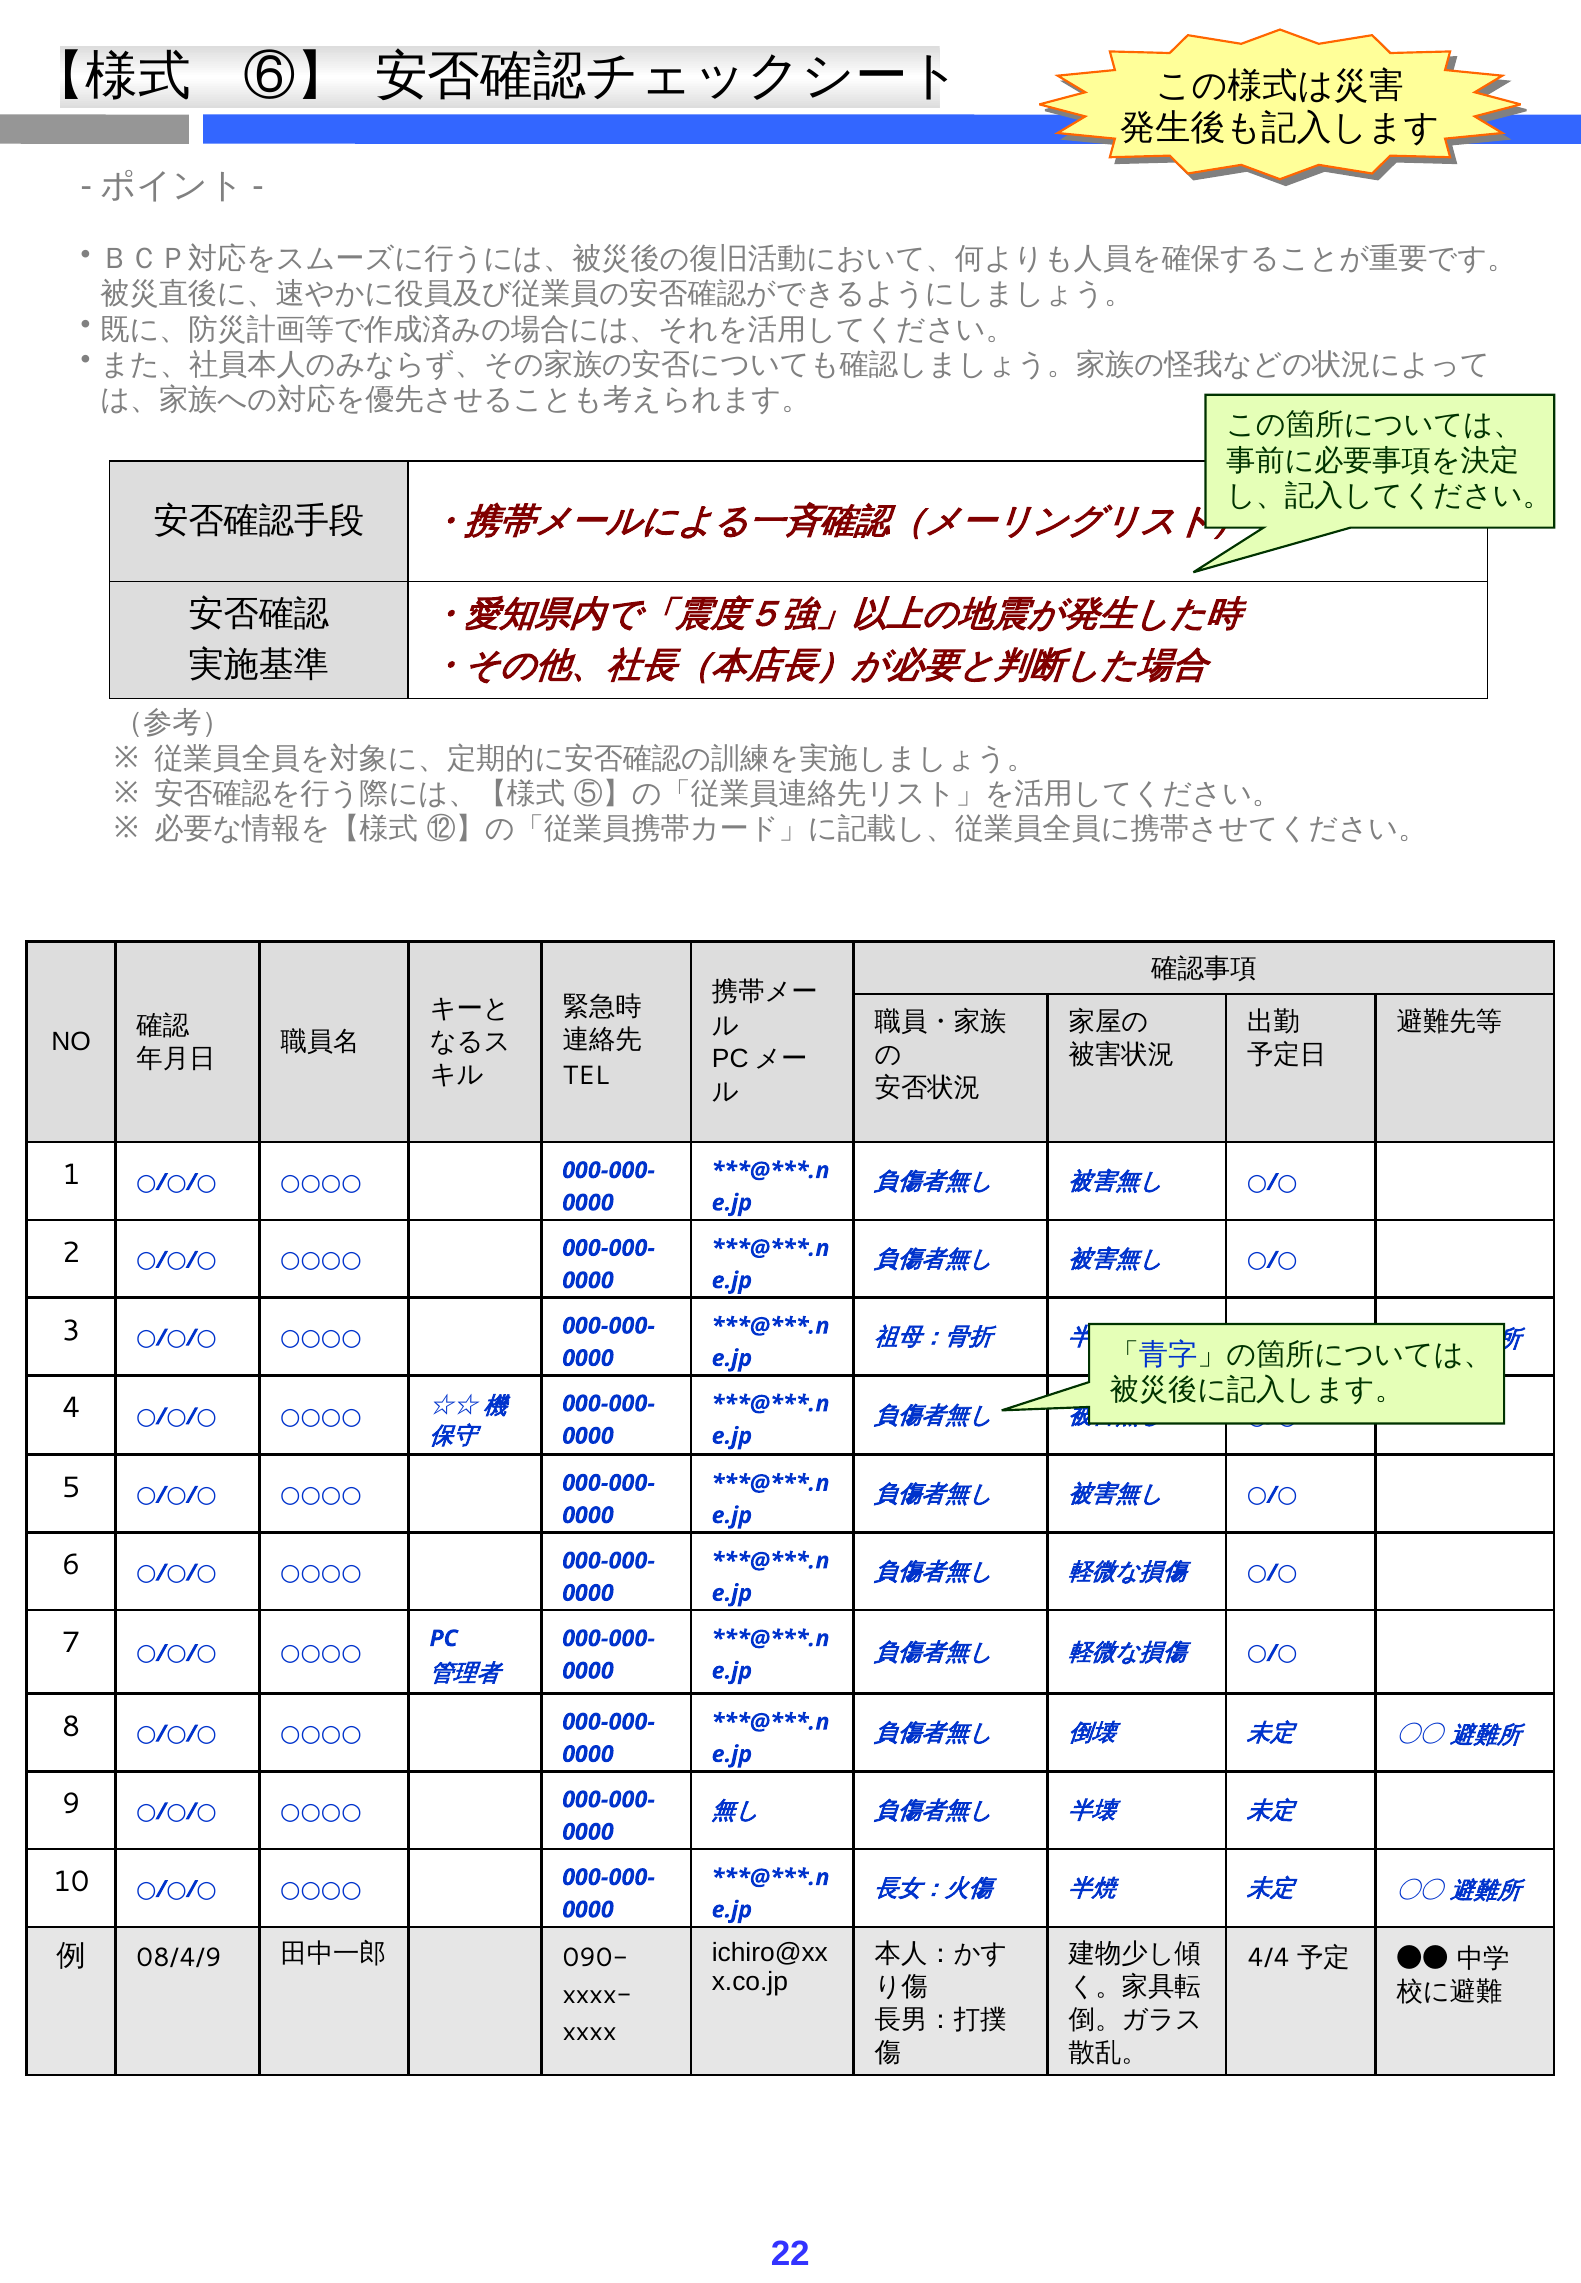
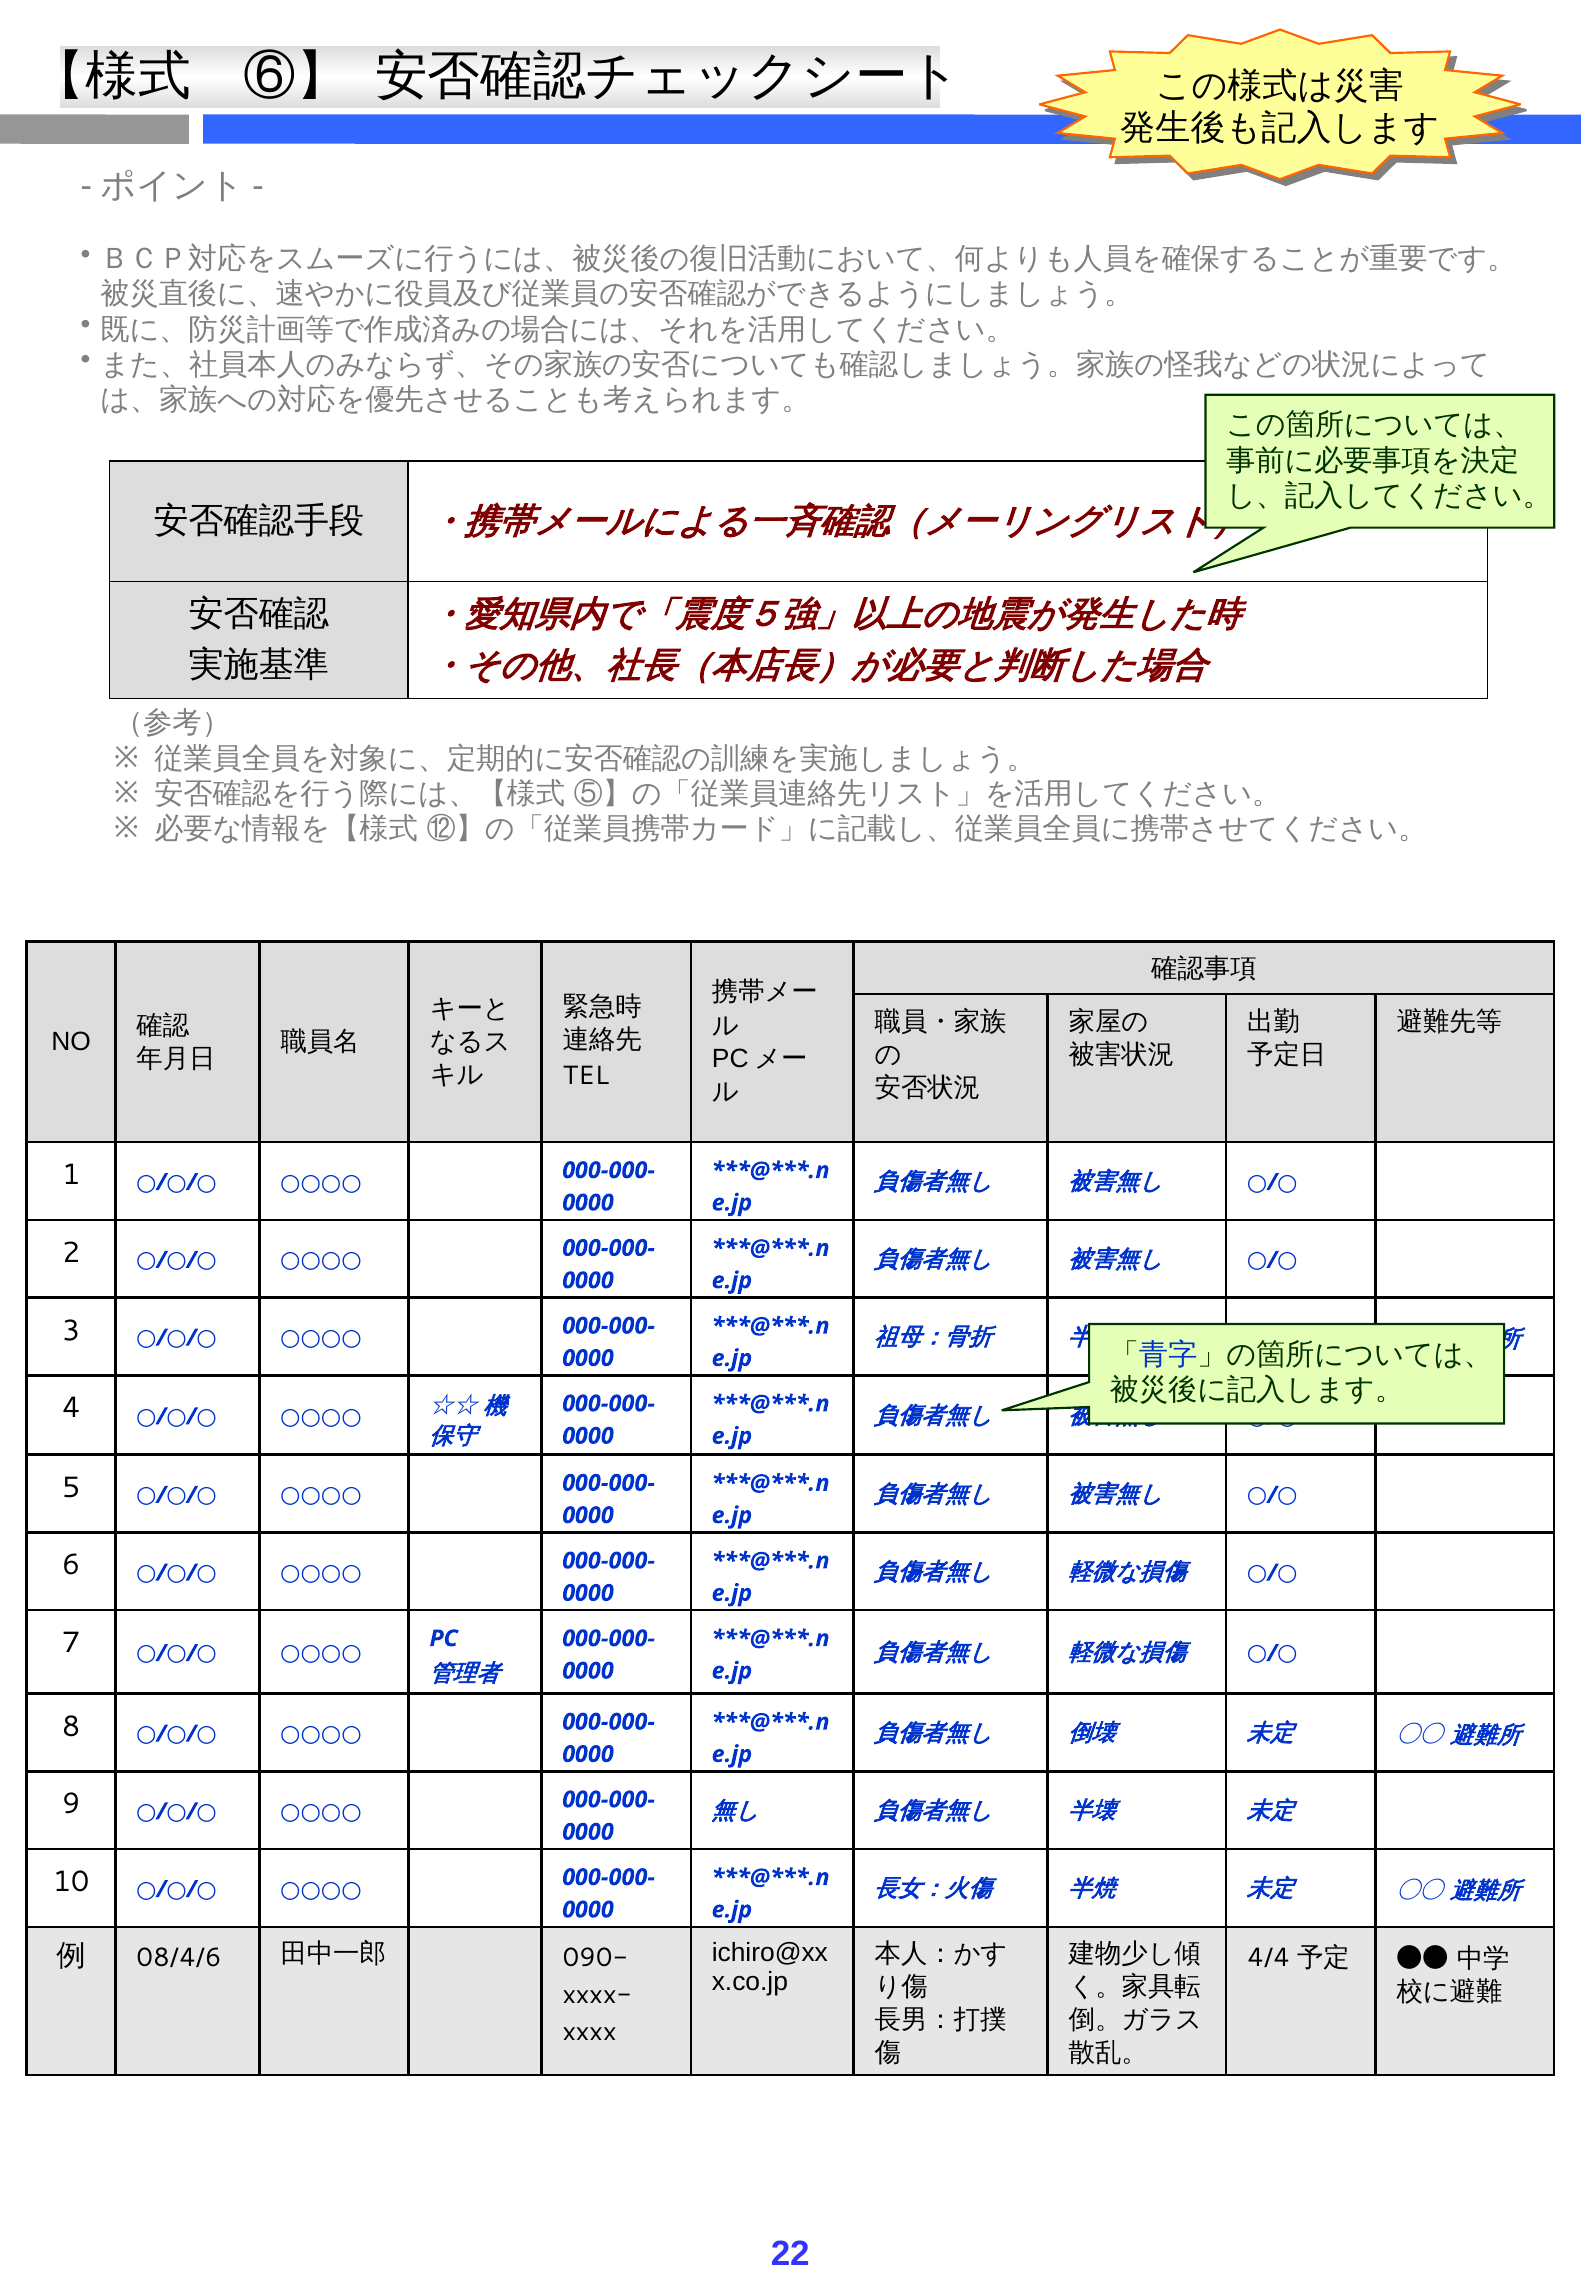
08/4/9: 08/4/9 -> 08/4/6 (179, 1958)
